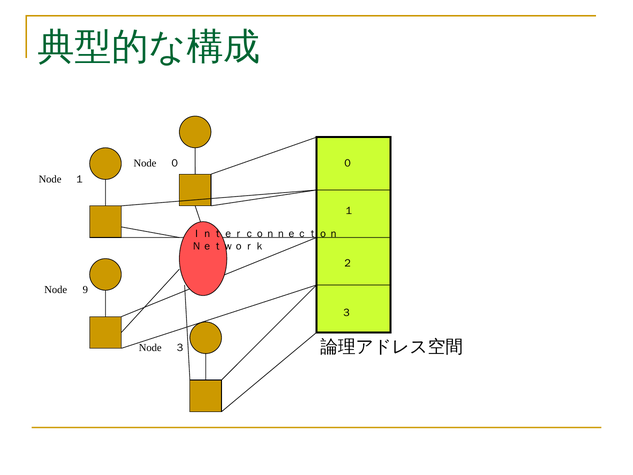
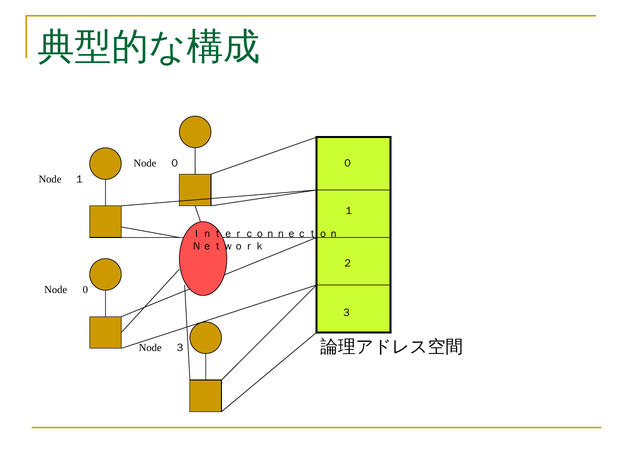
9: 9 -> 0 (85, 290)
